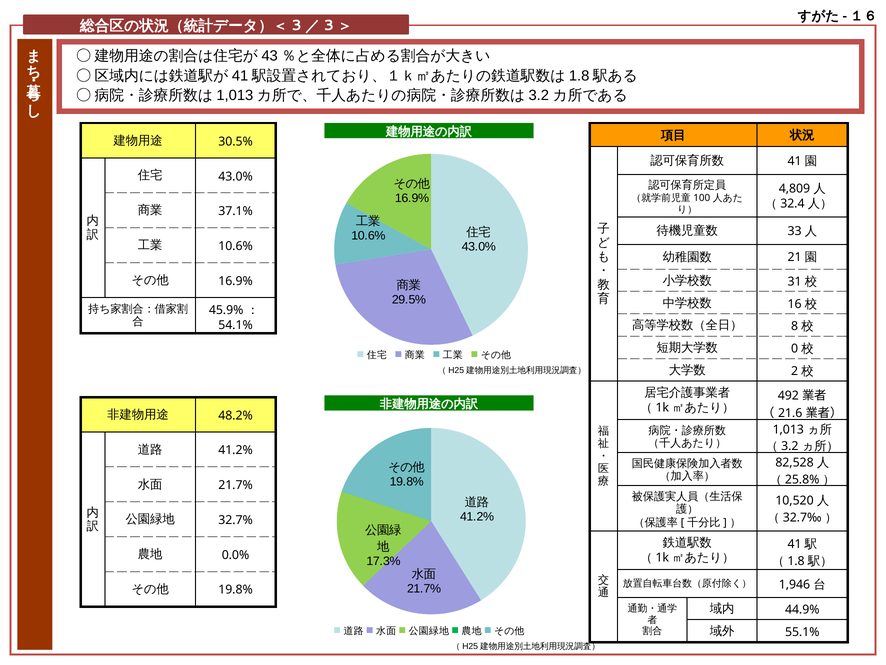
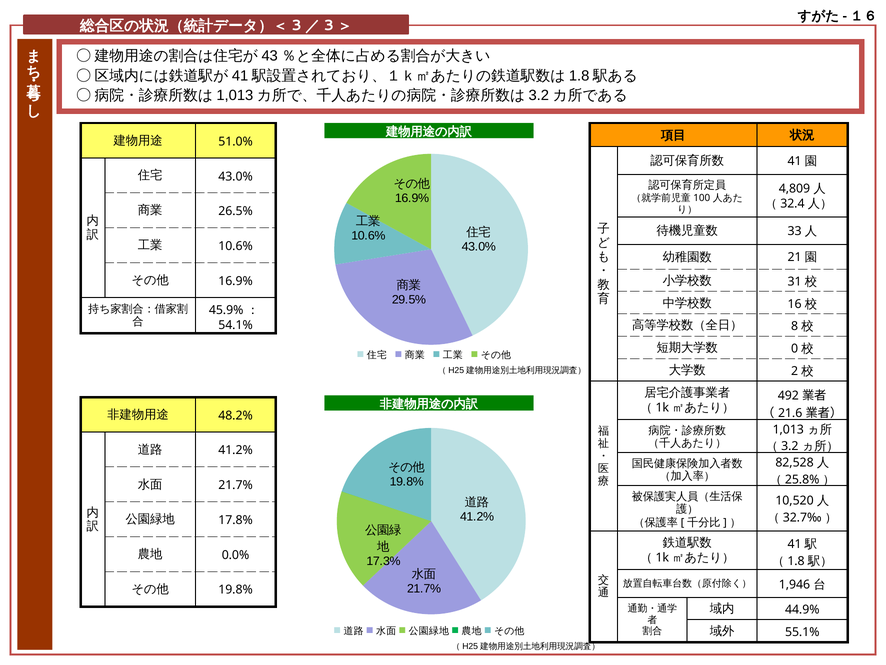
30.5%: 30.5% -> 51.0% (236, 141)
37.1%: 37.1% -> 26.5% (236, 211)
32.7%: 32.7% -> 17.8% (236, 520)
